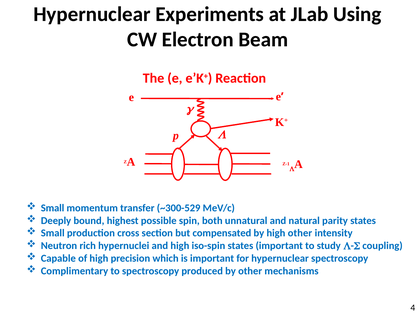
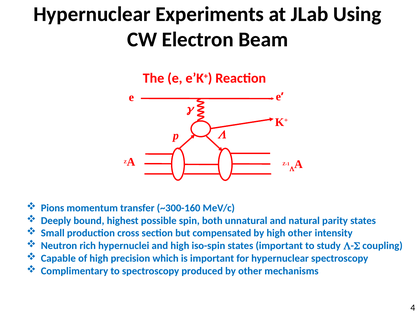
Small: Small -> Pions (53, 208)
~300-529: ~300-529 -> ~300-160 (179, 208)
